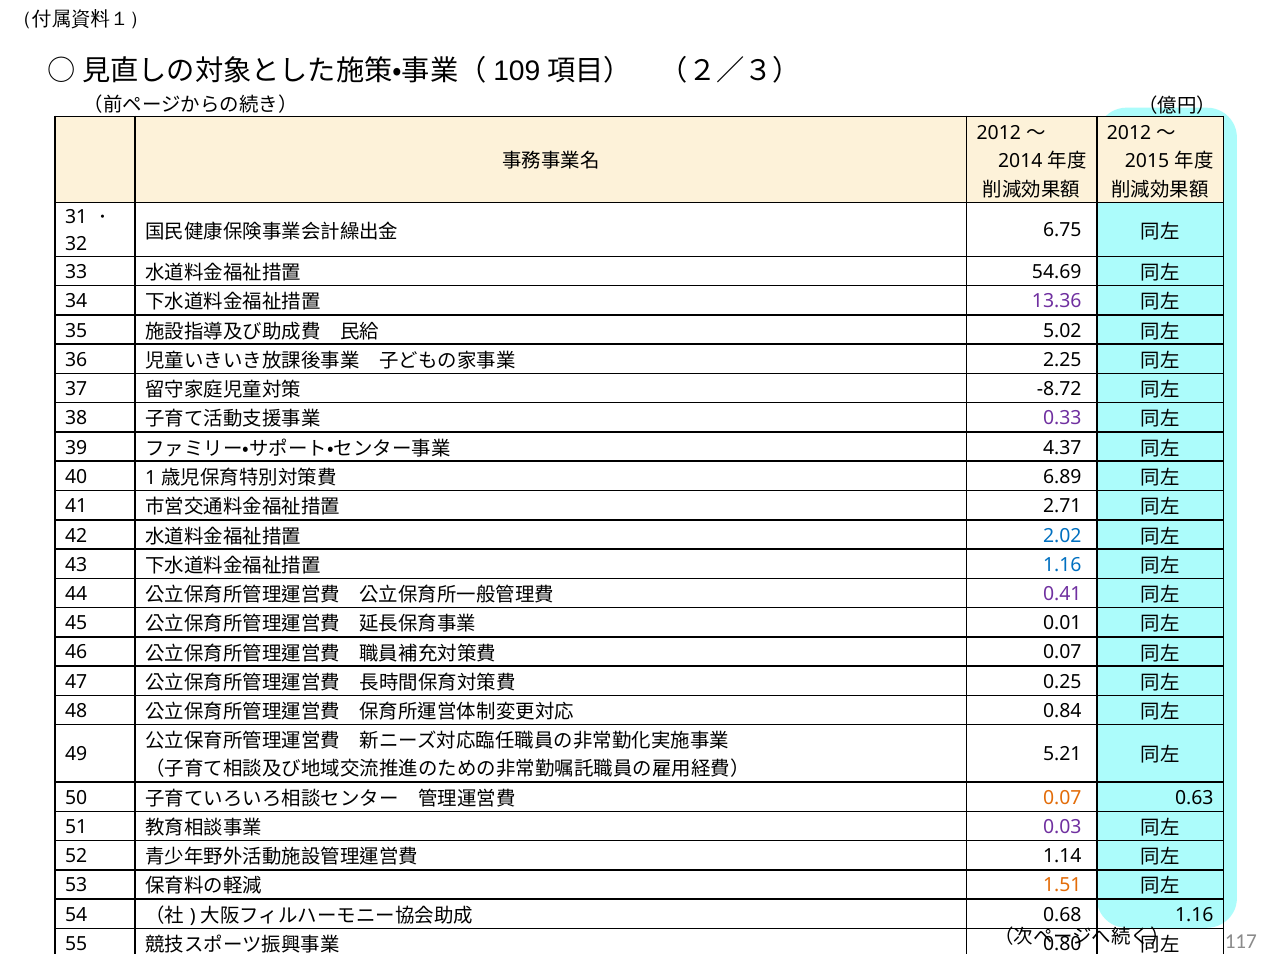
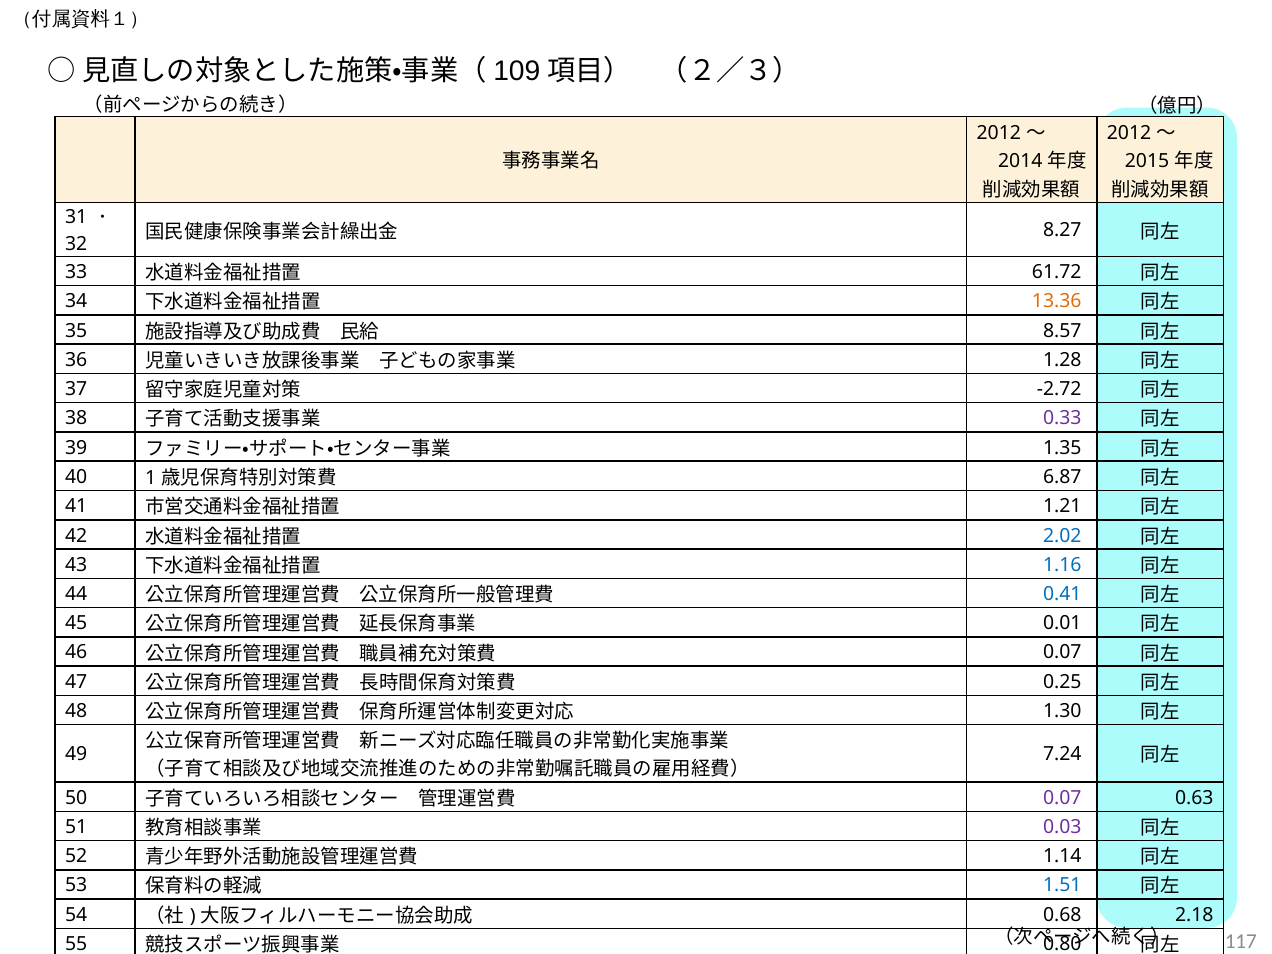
6.75: 6.75 -> 8.27 (1062, 231)
54.69: 54.69 -> 61.72 (1057, 272)
13.36 colour: purple -> orange (1057, 301)
5.02: 5.02 -> 8.57 (1062, 331)
2.25: 2.25 -> 1.28 (1062, 360)
-8.72: -8.72 -> -2.72 (1059, 389)
4.37: 4.37 -> 1.35 (1062, 448)
6.89: 6.89 -> 6.87 (1062, 477)
2.71: 2.71 -> 1.21 (1062, 506)
0.41 colour: purple -> blue (1062, 594)
0.84: 0.84 -> 1.30 (1062, 711)
5.21: 5.21 -> 7.24 (1062, 754)
0.07 colour: orange -> purple (1062, 798)
1.51 colour: orange -> blue (1062, 885)
0.68 1.16: 1.16 -> 2.18 (1194, 915)
